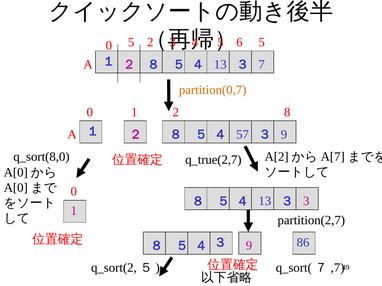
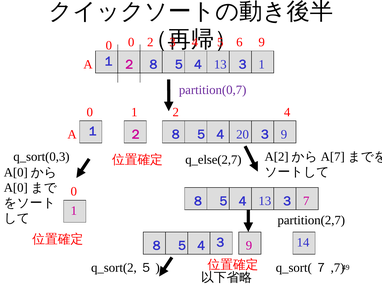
5: 5 -> 0 (131, 42)
5: 5 -> 9 (262, 42)
13 7: 7 -> 1 (262, 65)
partition(0,7 colour: orange -> purple (213, 90)
2 8: 8 -> 4 (287, 112)
57: 57 -> 20 (243, 135)
q_sort(8,0: q_sort(8,0 -> q_sort(0,3 (41, 157)
q_true(2,7: q_true(2,7 -> q_else(2,7 (213, 160)
13 3: 3 -> 7 (306, 201)
86: 86 -> 14 (303, 243)
